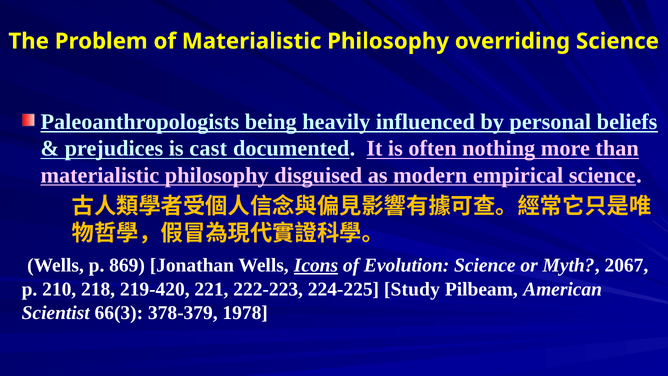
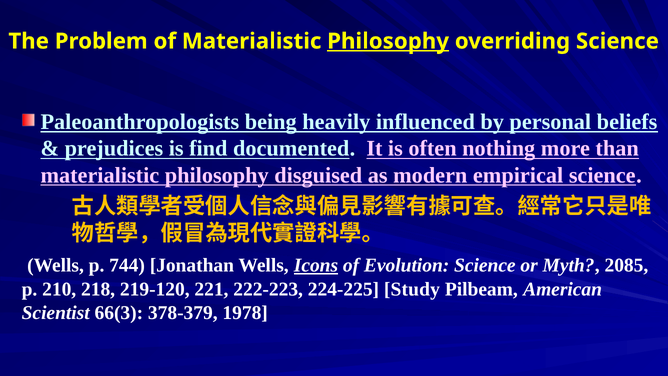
Philosophy underline: none -> present (388, 41)
cast: cast -> find (208, 149)
869: 869 -> 744 (127, 265)
2067: 2067 -> 2085 (626, 265)
219-420: 219-420 -> 219-120 (155, 289)
